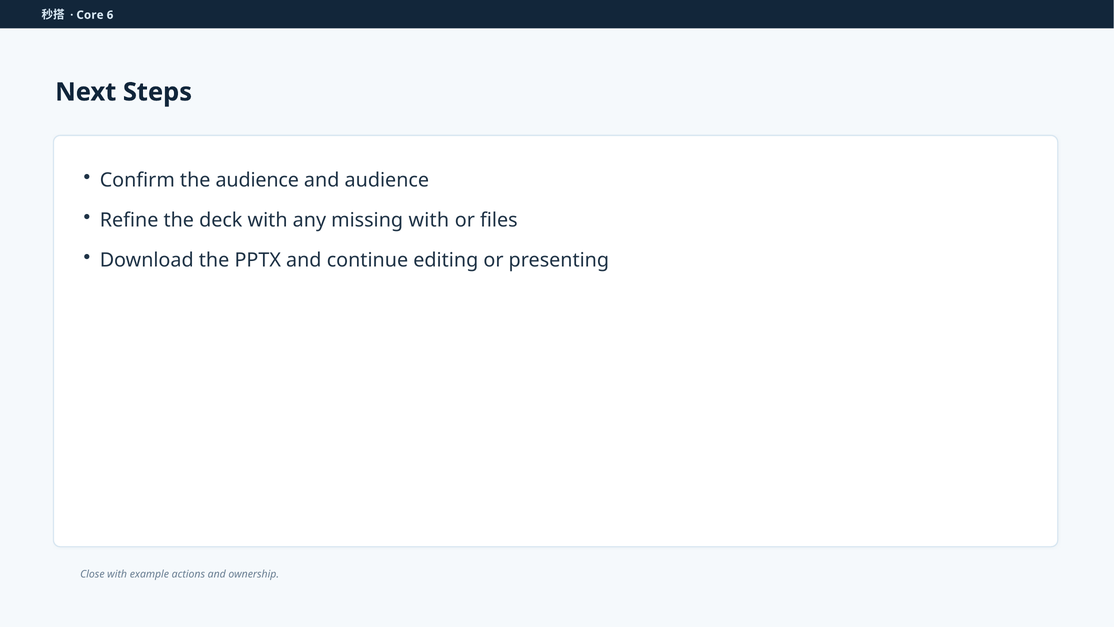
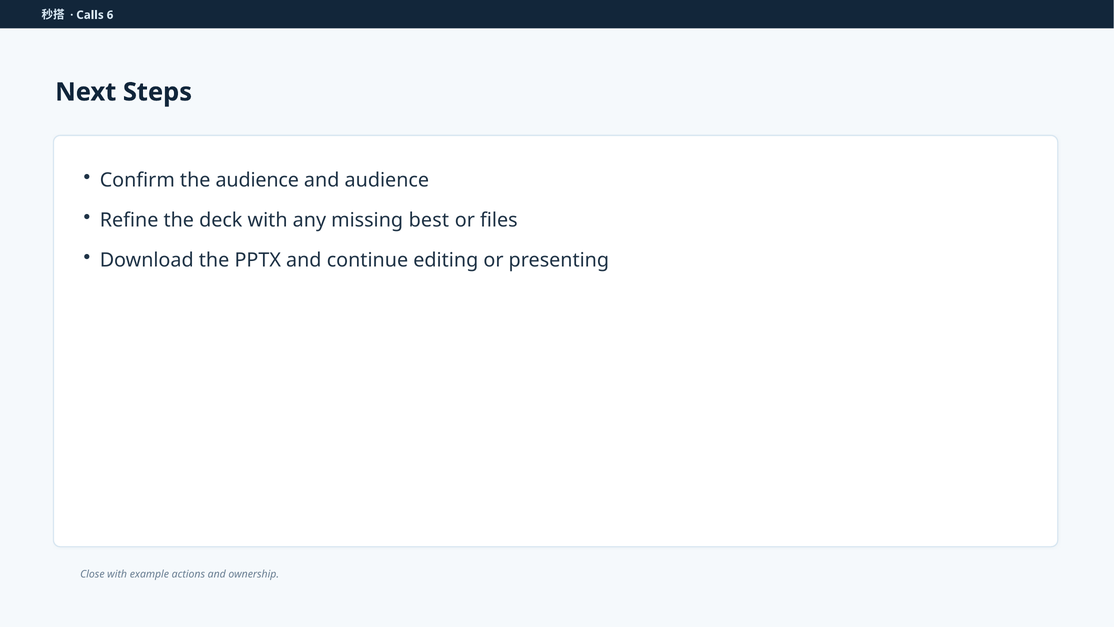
Core: Core -> Calls (90, 15)
missing with: with -> best (429, 220)
